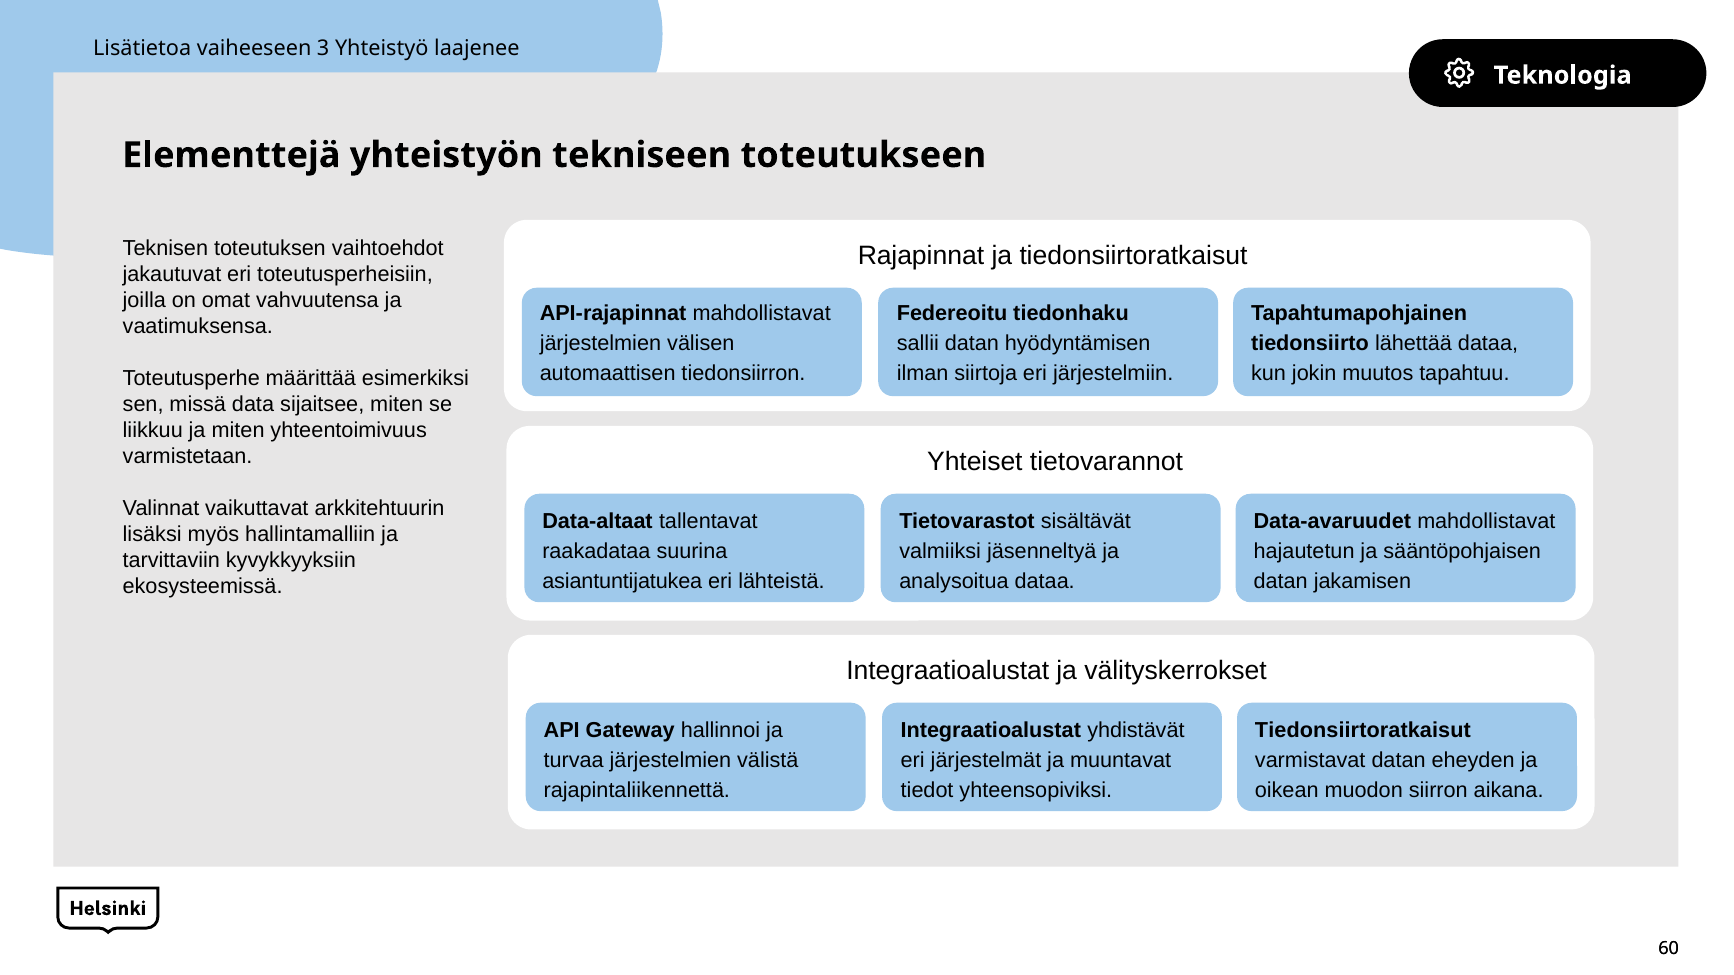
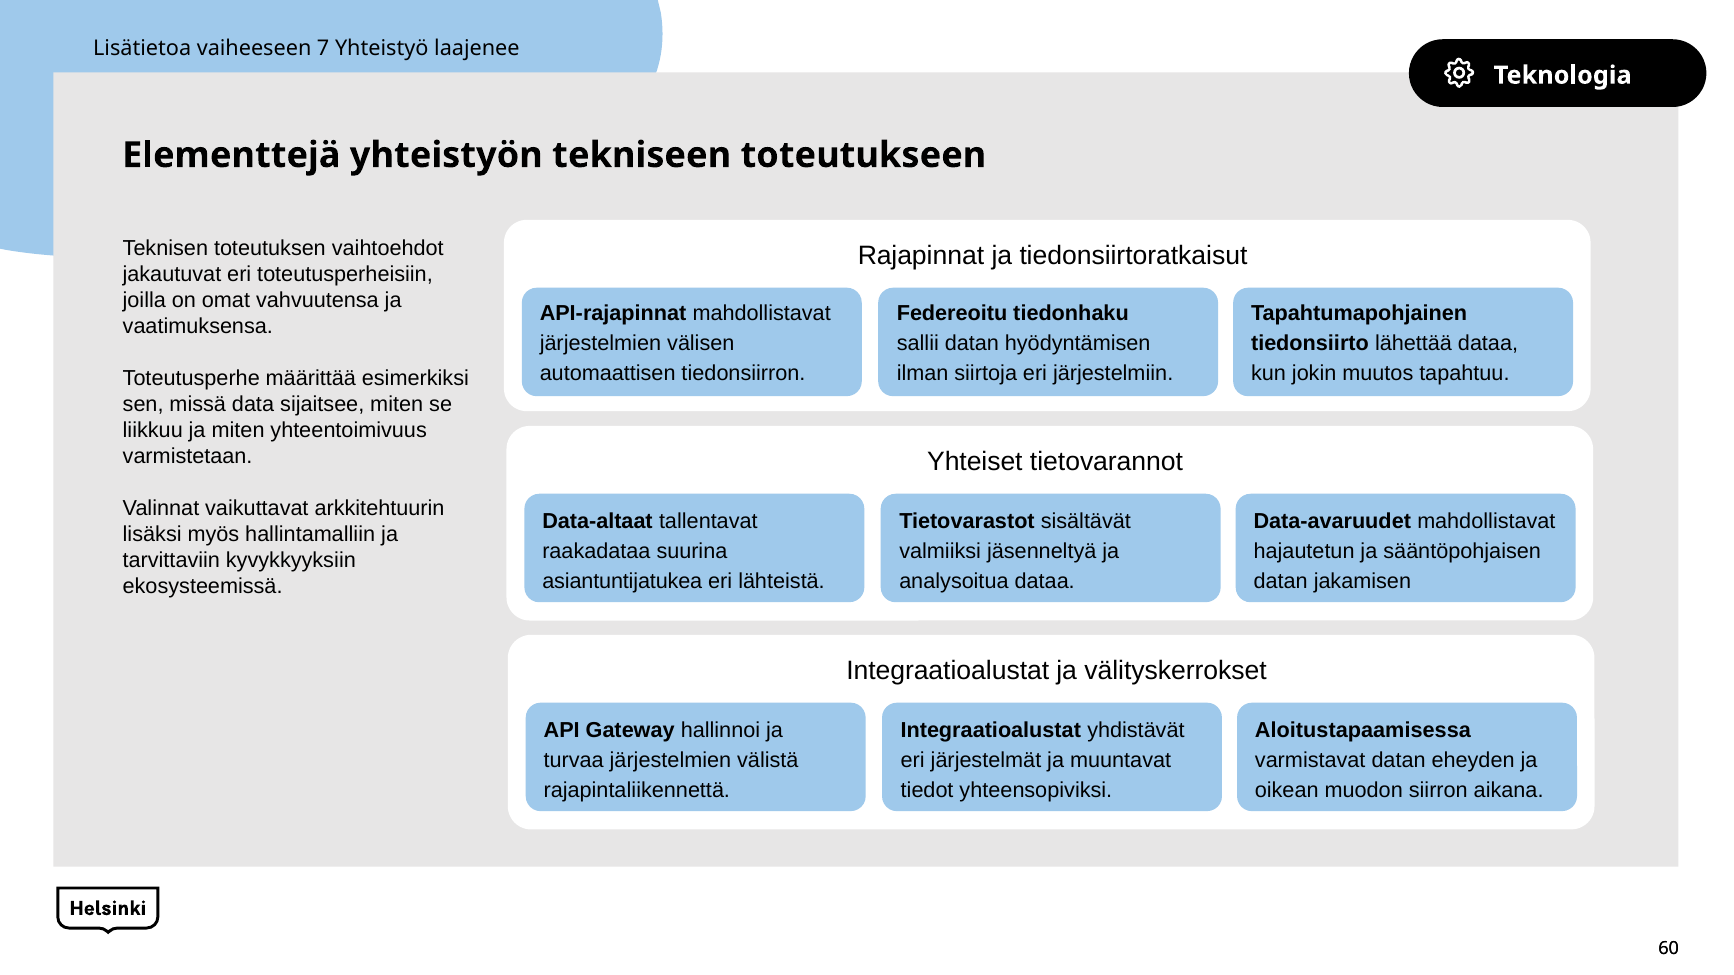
3: 3 -> 7 (323, 49)
Tiedonsiirtoratkaisut: Tiedonsiirtoratkaisut -> Aloitustapaamisessa (1363, 731)
